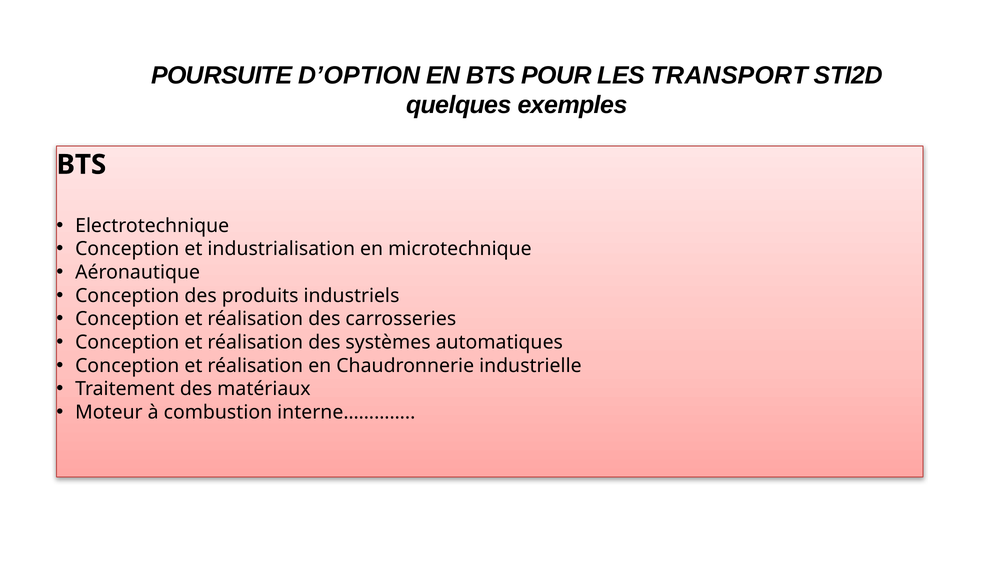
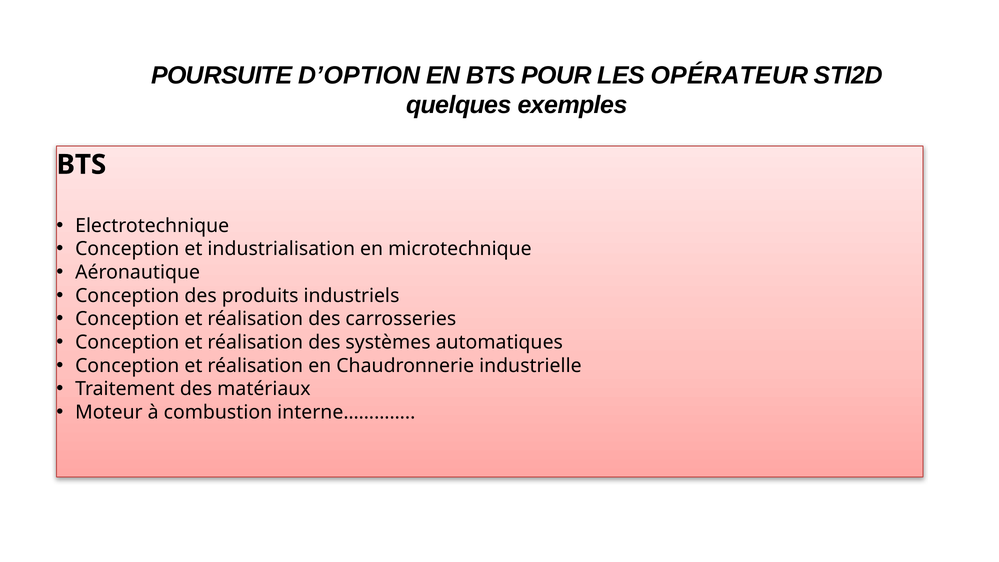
TRANSPORT: TRANSPORT -> OPÉRATEUR (729, 75)
